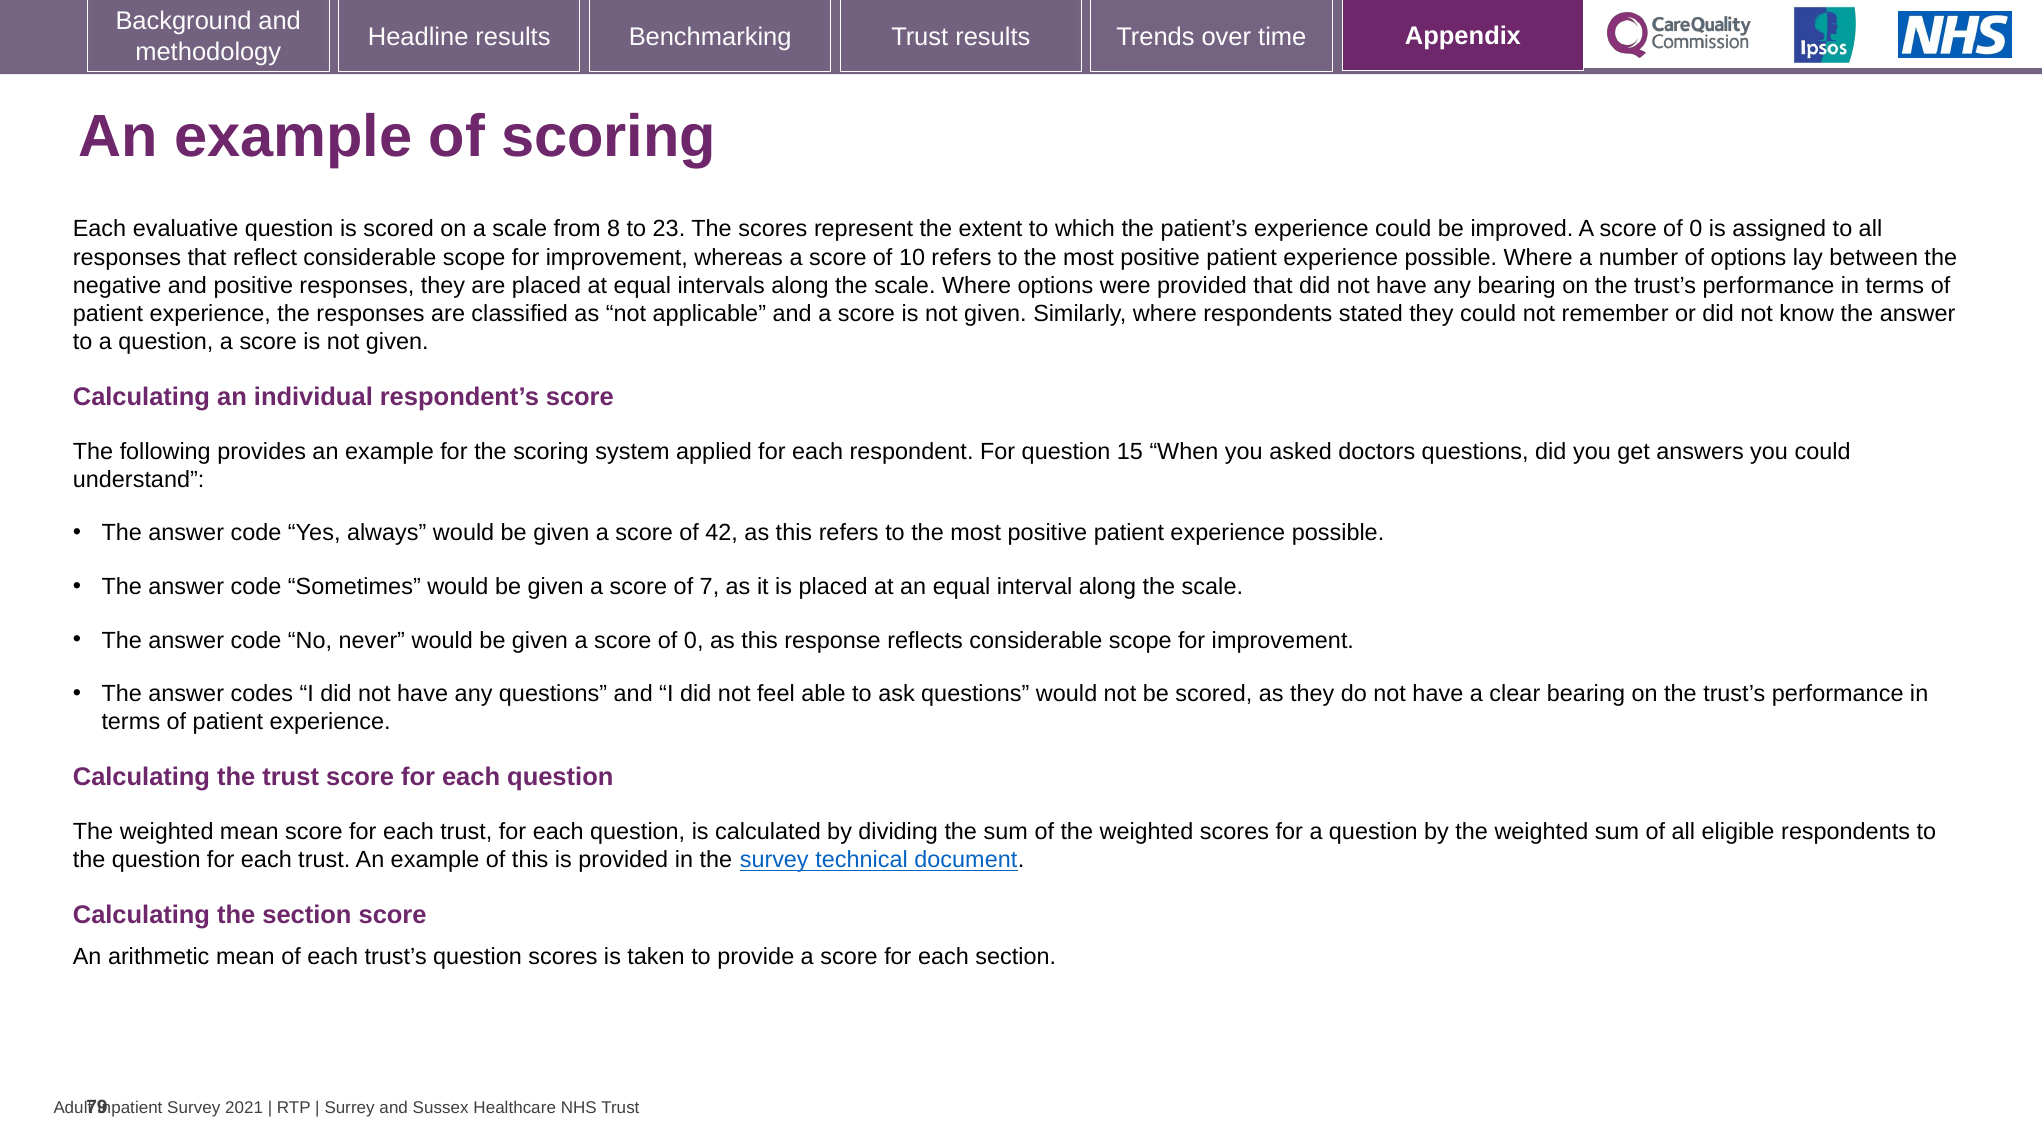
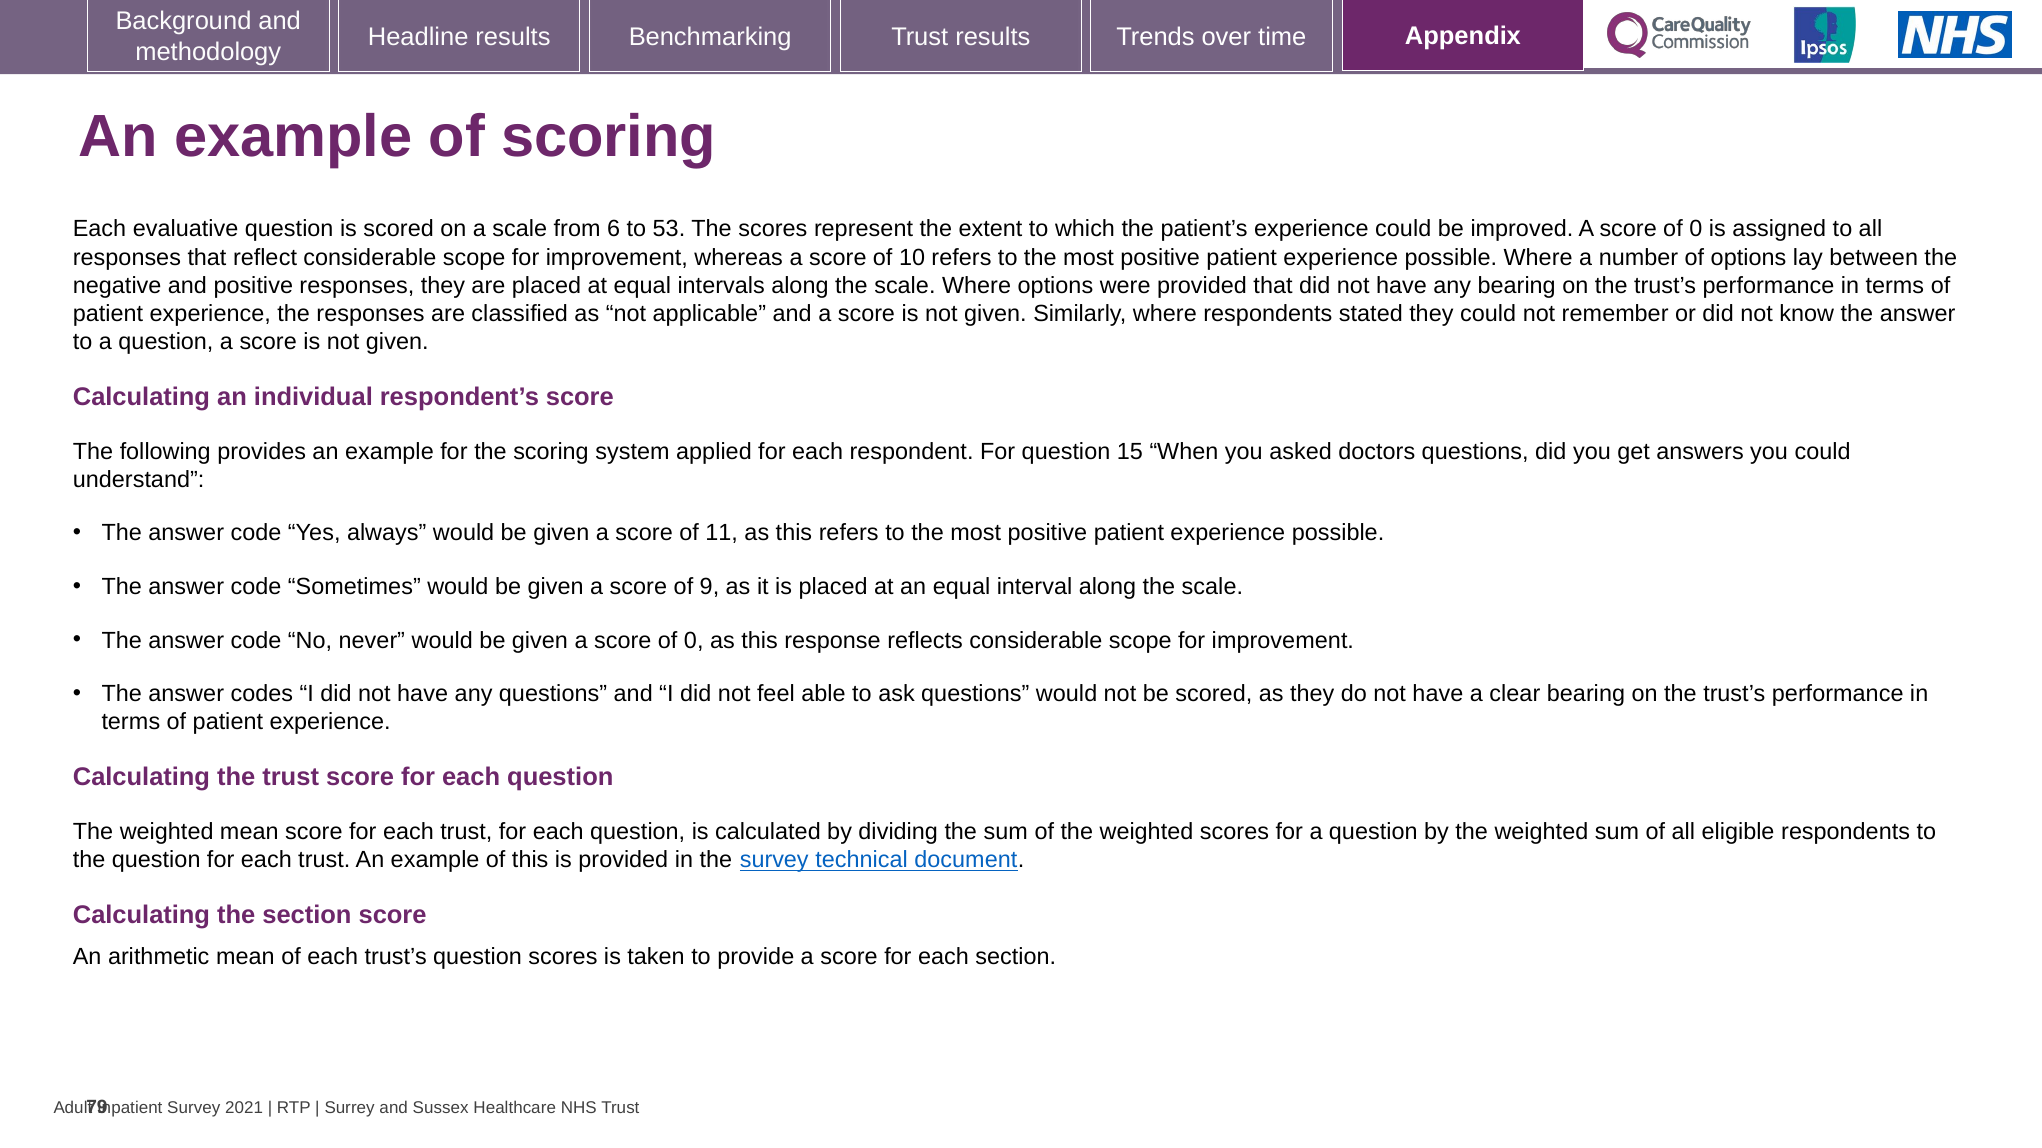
8: 8 -> 6 (614, 229)
23: 23 -> 53 (669, 229)
42: 42 -> 11 (722, 533)
7: 7 -> 9 (709, 587)
